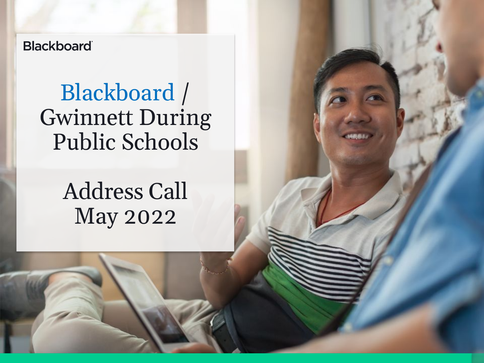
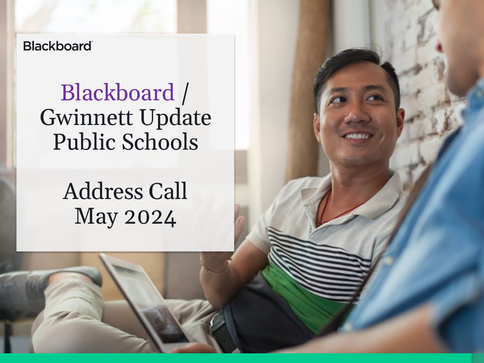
Blackboard colour: blue -> purple (118, 93)
During: During -> Update (175, 118)
2022: 2022 -> 2024 (150, 216)
